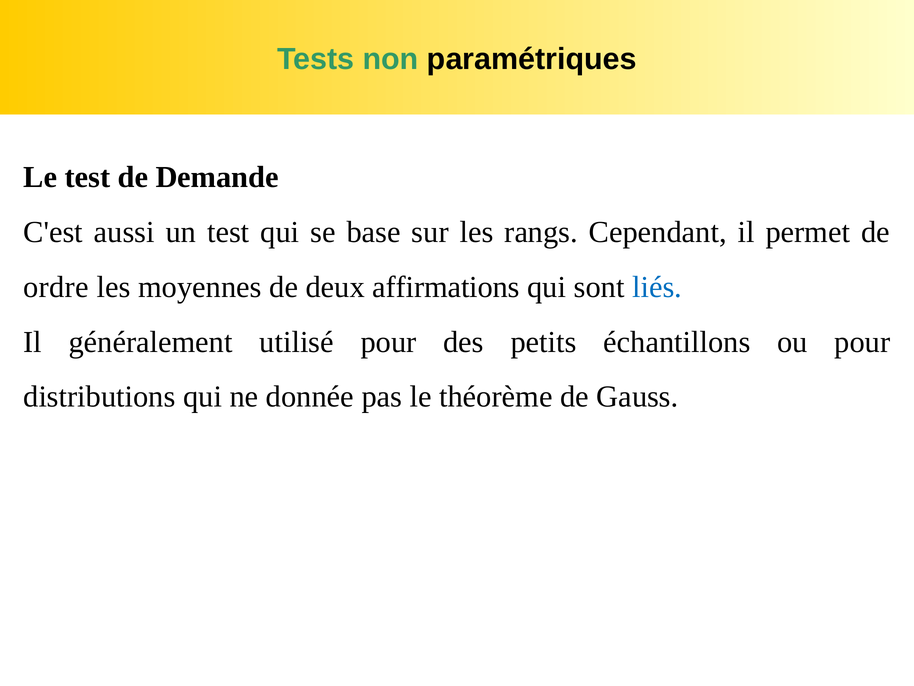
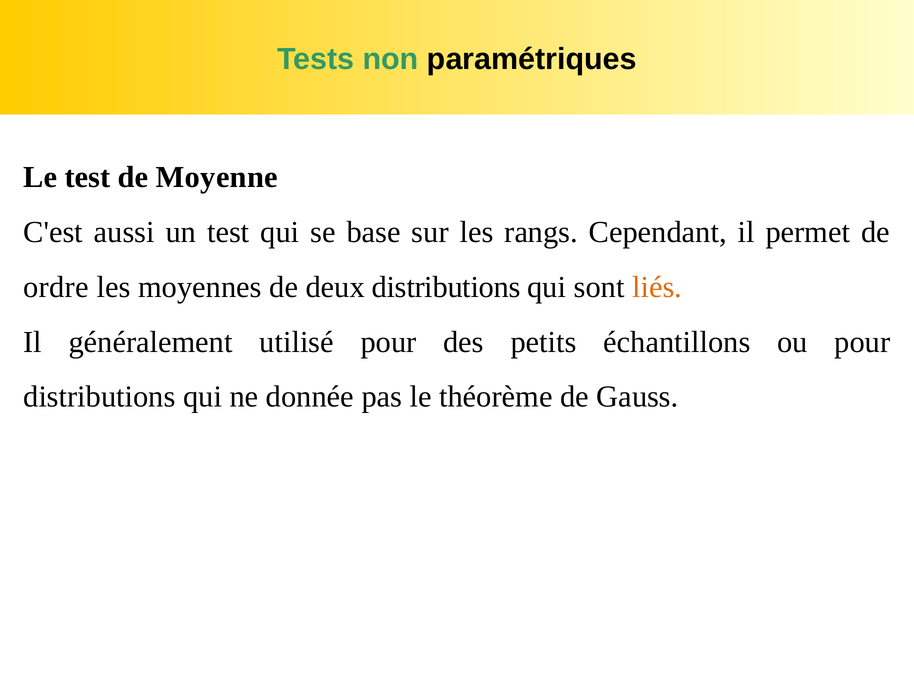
Demande: Demande -> Moyenne (217, 177)
deux affirmations: affirmations -> distributions (446, 287)
liés colour: blue -> orange (657, 287)
